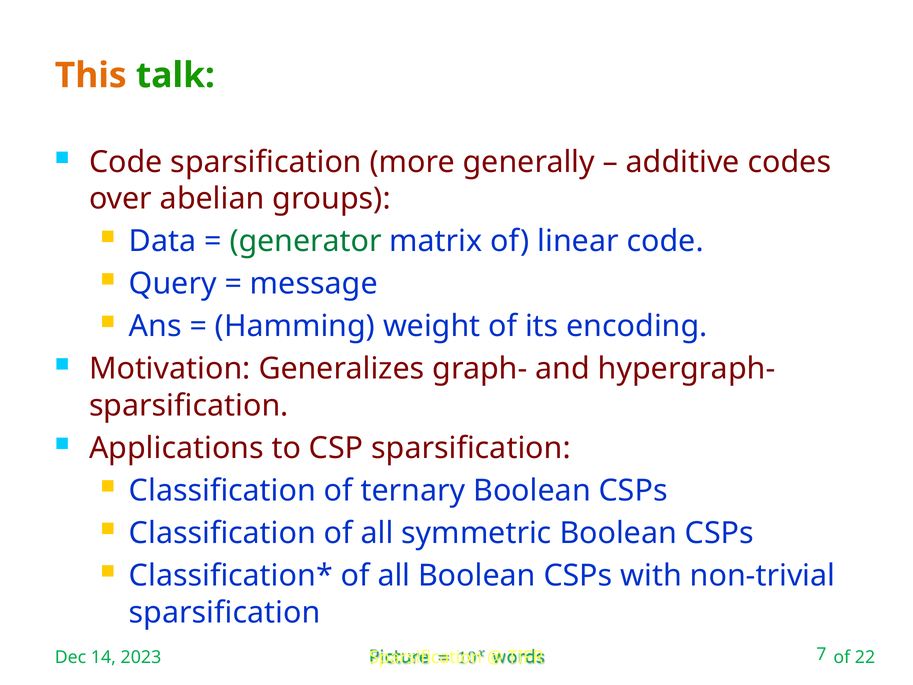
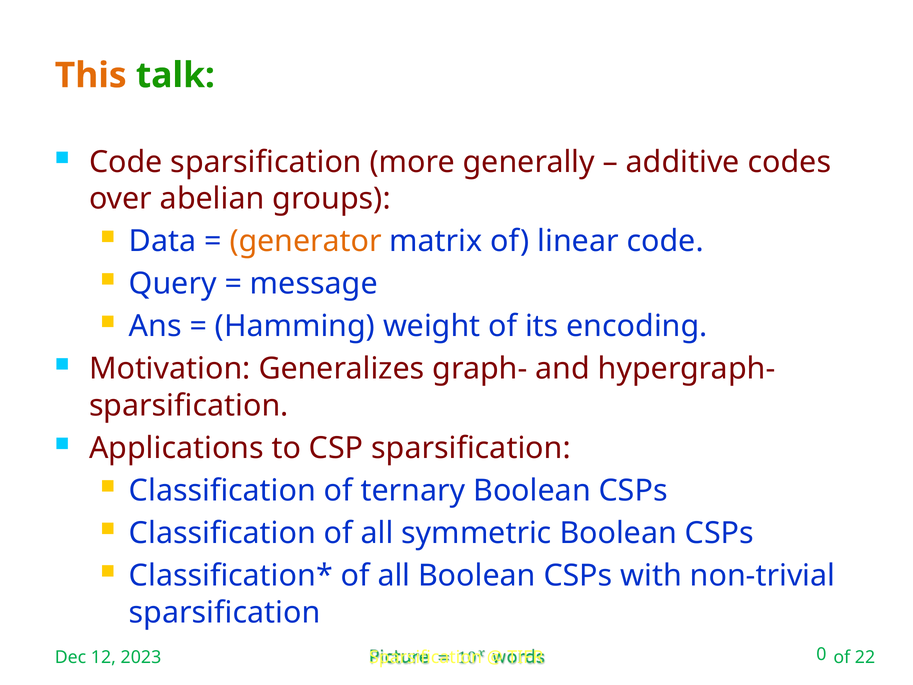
generator colour: green -> orange (306, 241)
14: 14 -> 12 (103, 657)
7: 7 -> 0 (821, 654)
